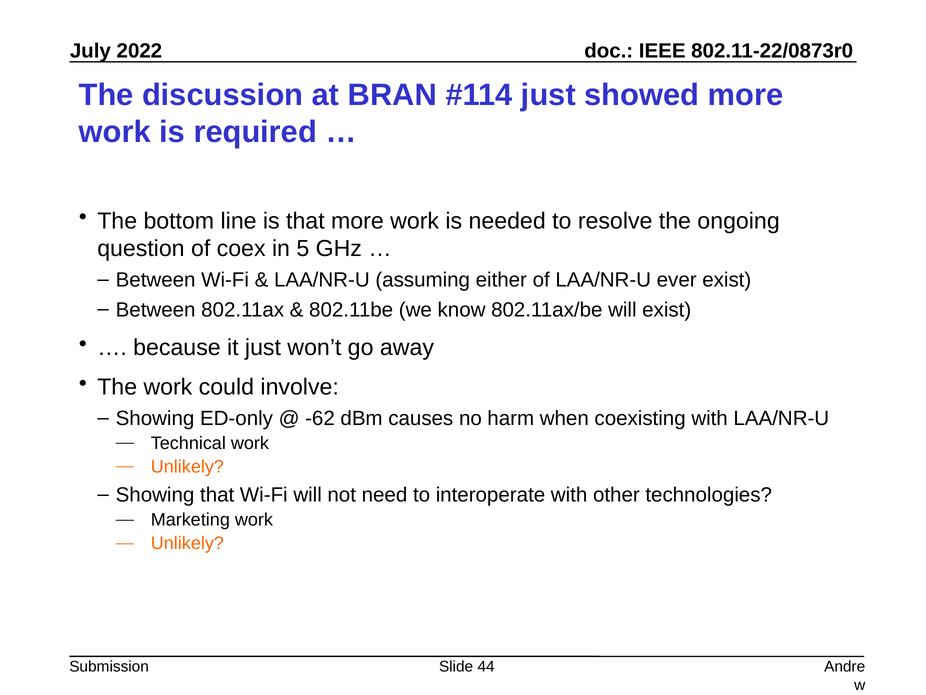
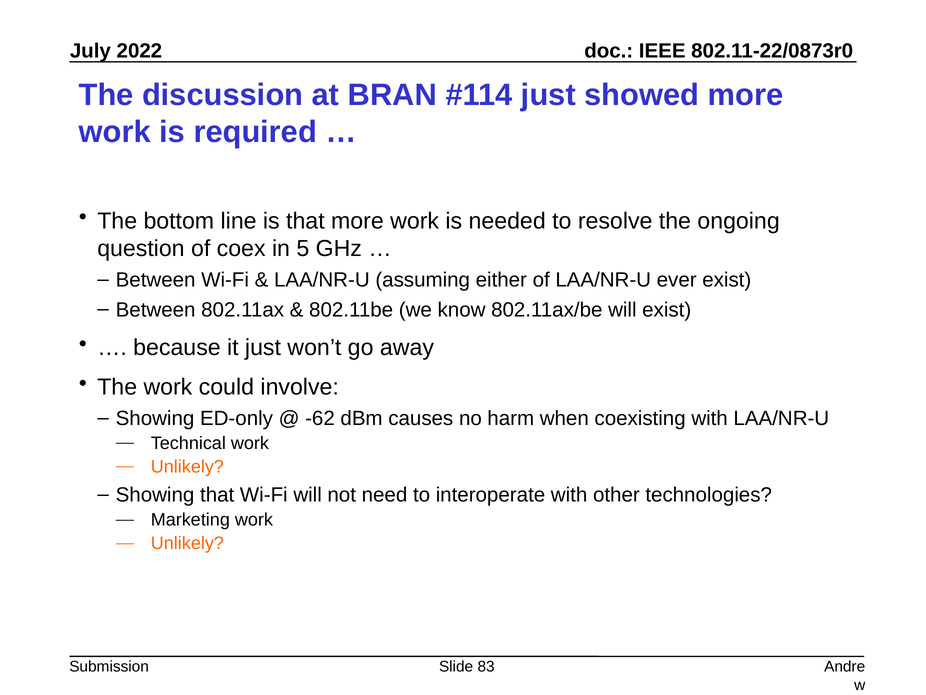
44: 44 -> 83 (486, 666)
